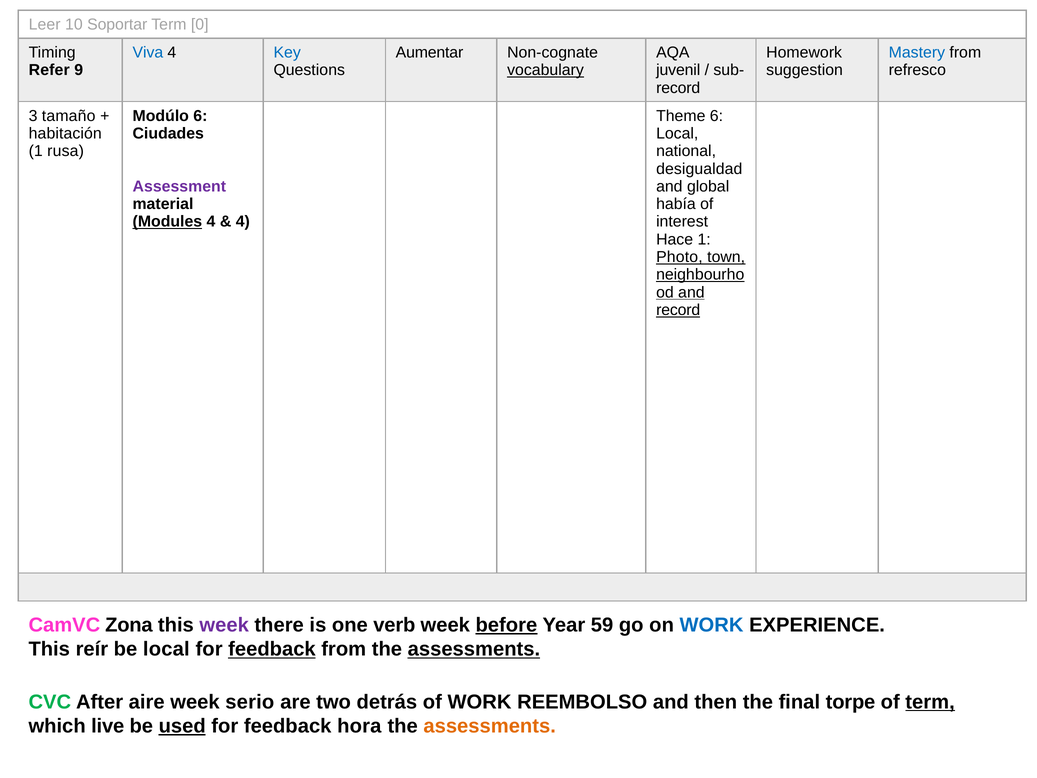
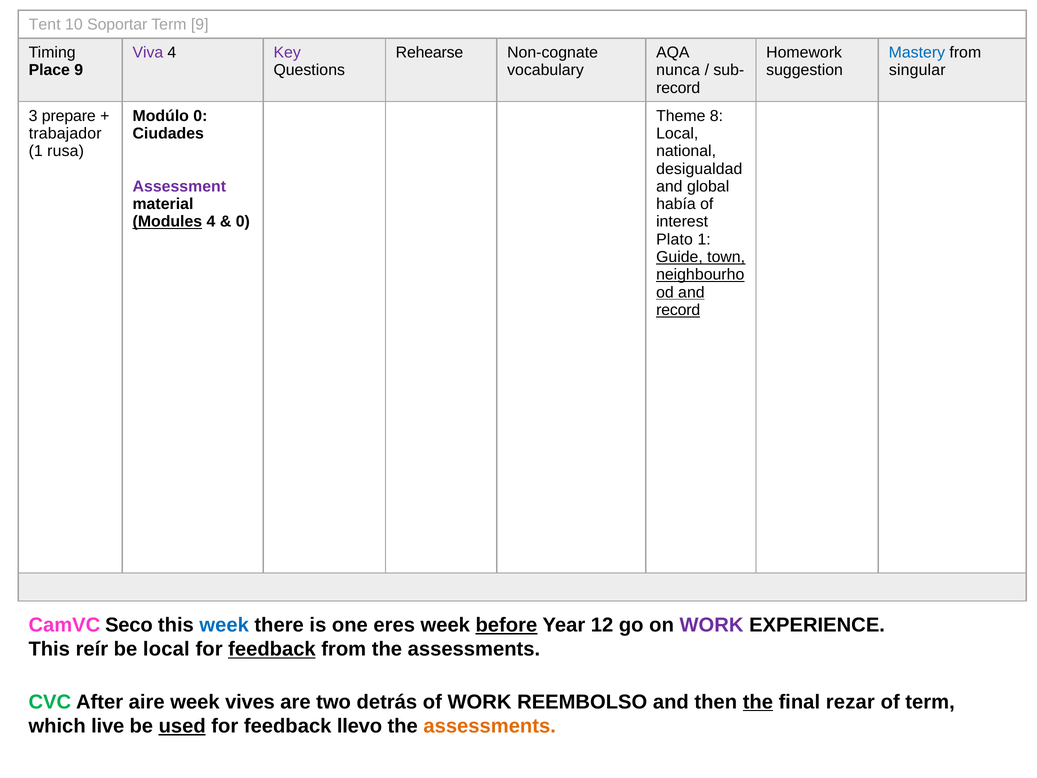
Leer: Leer -> Tent (45, 24)
Term 0: 0 -> 9 (200, 24)
Viva colour: blue -> purple (148, 53)
Key colour: blue -> purple (287, 53)
Aumentar: Aumentar -> Rehearse (430, 53)
Refer: Refer -> Place (49, 70)
vocabulary underline: present -> none (545, 70)
juvenil: juvenil -> nunca (678, 70)
refresco: refresco -> singular (917, 70)
tamaño: tamaño -> prepare (69, 116)
Modúlo 6: 6 -> 0 (200, 116)
Theme 6: 6 -> 8 (716, 116)
habitación: habitación -> trabajador (65, 133)
4: 4 -> 0 (243, 222)
Hace: Hace -> Plato (675, 239)
Photo: Photo -> Guide (679, 257)
Zona: Zona -> Seco (129, 625)
week colour: purple -> blue (224, 625)
verb: verb -> eres (394, 625)
59: 59 -> 12 (602, 625)
WORK colour: blue -> purple (712, 625)
assessments underline: present -> none (474, 649)
serio: serio -> vives (250, 702)
the underline: none -> present (758, 702)
torpe: torpe -> rezar (850, 702)
term underline: present -> none (930, 702)
hora: hora -> llevo (360, 726)
